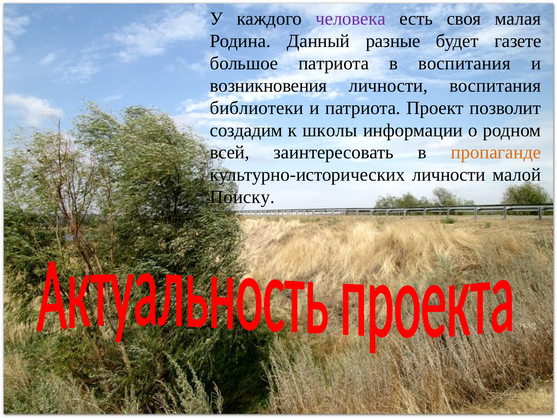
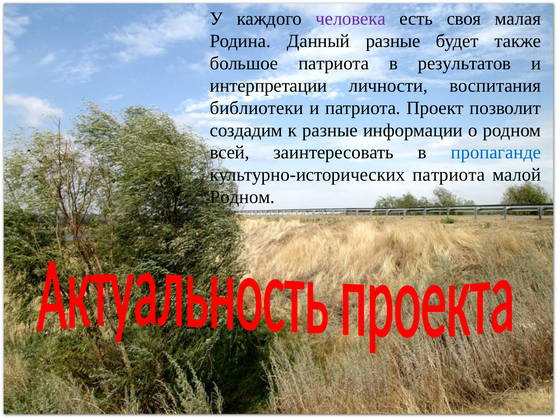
газете: газете -> также (518, 41)
в воспитания: воспитания -> результатов (464, 63)
возникновения: возникновения -> интерпретации (269, 86)
к школы: школы -> разные (330, 130)
пропаганде colour: orange -> blue (496, 152)
культурно-исторических личности: личности -> патриота (449, 175)
Поиску: Поиску -> Родном (242, 197)
